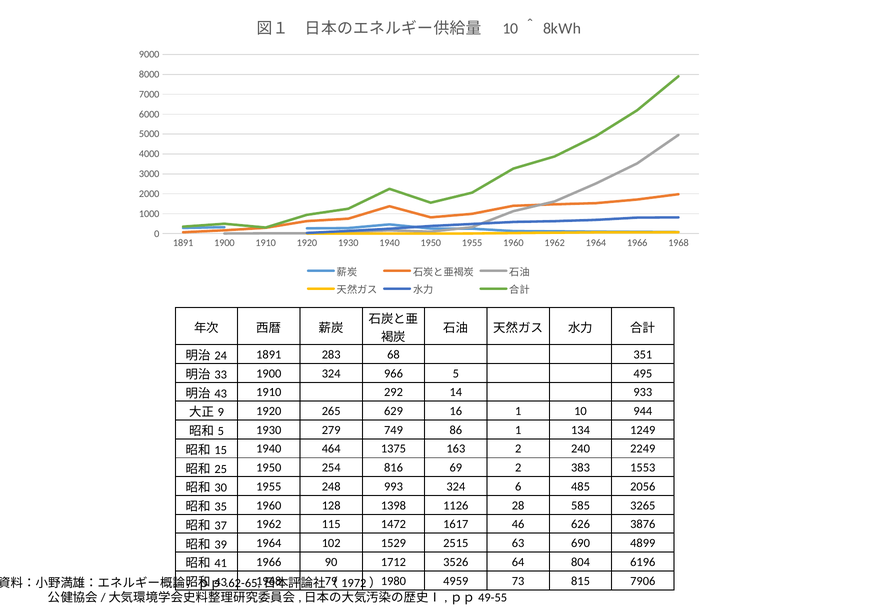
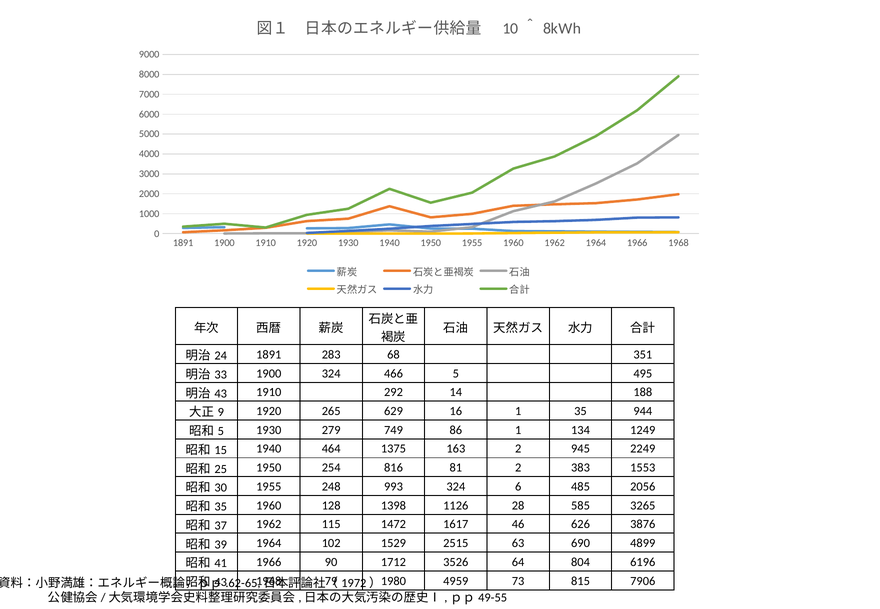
966: 966 -> 466 (394, 374)
933: 933 -> 188 (643, 392)
1 10: 10 -> 35 (580, 411)
240: 240 -> 945 (581, 449)
69: 69 -> 81 (456, 468)
